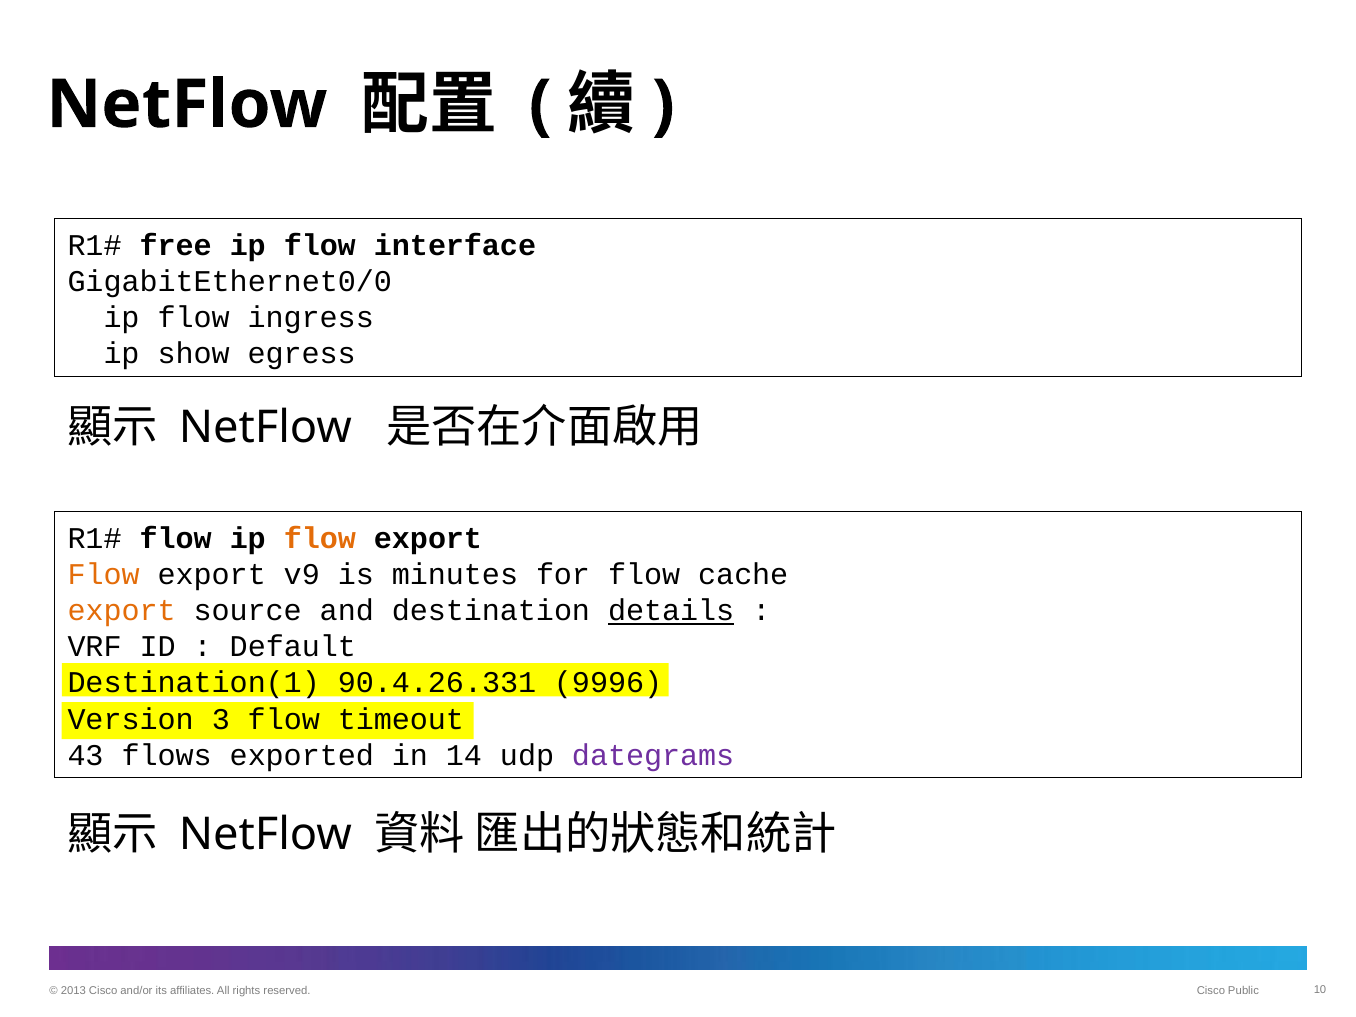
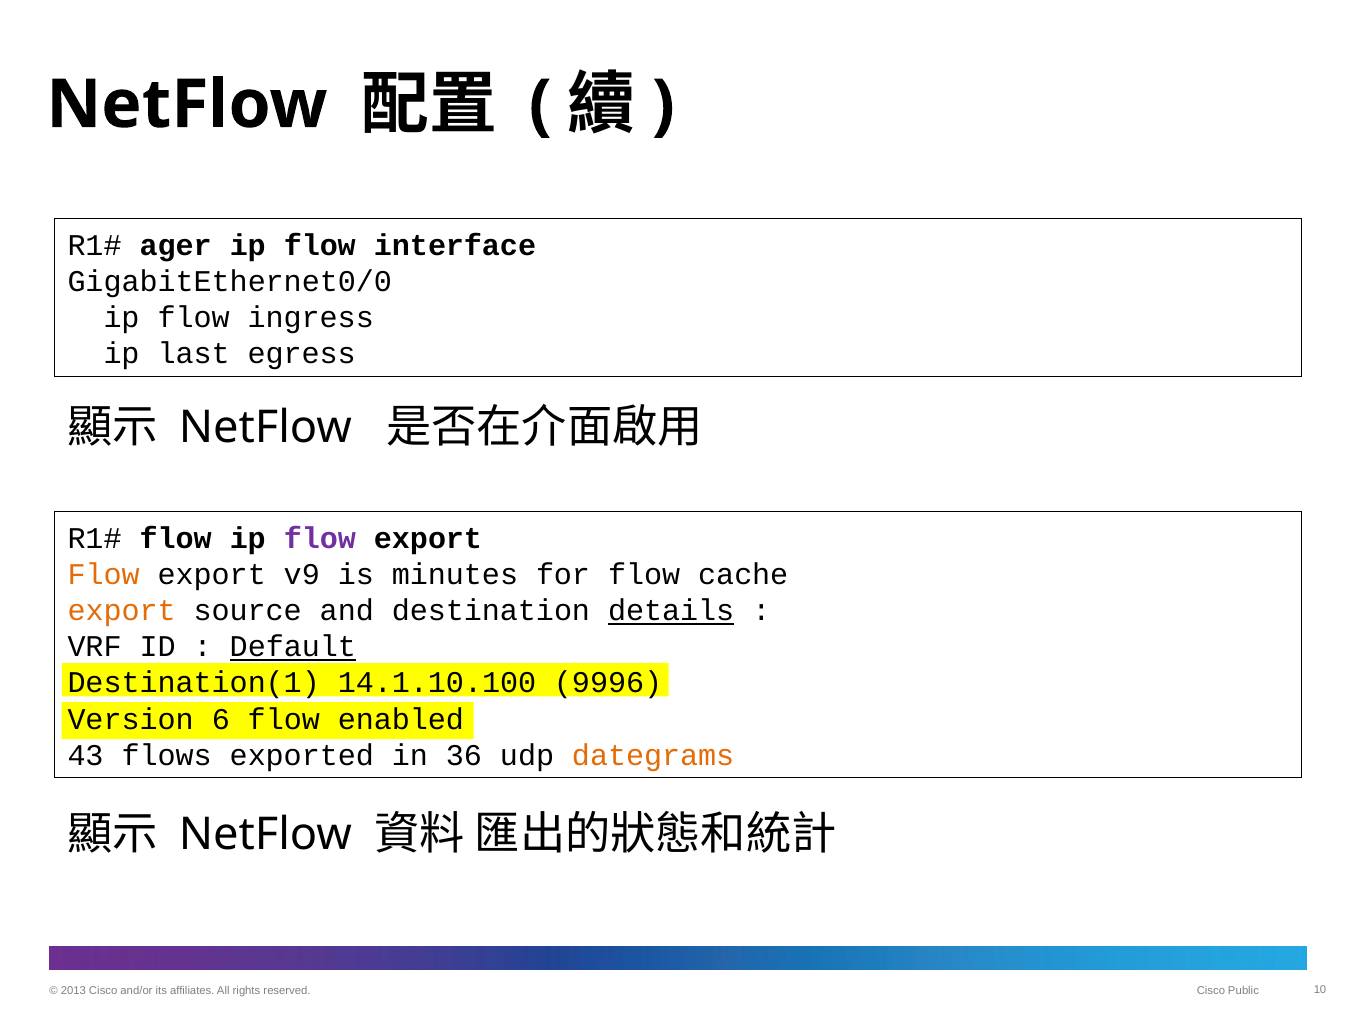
free: free -> ager (176, 245)
show: show -> last (194, 354)
flow colour: orange -> purple (320, 538)
Default underline: none -> present (293, 647)
90.4.26.331: 90.4.26.331 -> 14.1.10.100 (437, 683)
3: 3 -> 6 (221, 719)
timeout: timeout -> enabled (401, 719)
14: 14 -> 36 (464, 755)
dategrams colour: purple -> orange (653, 755)
